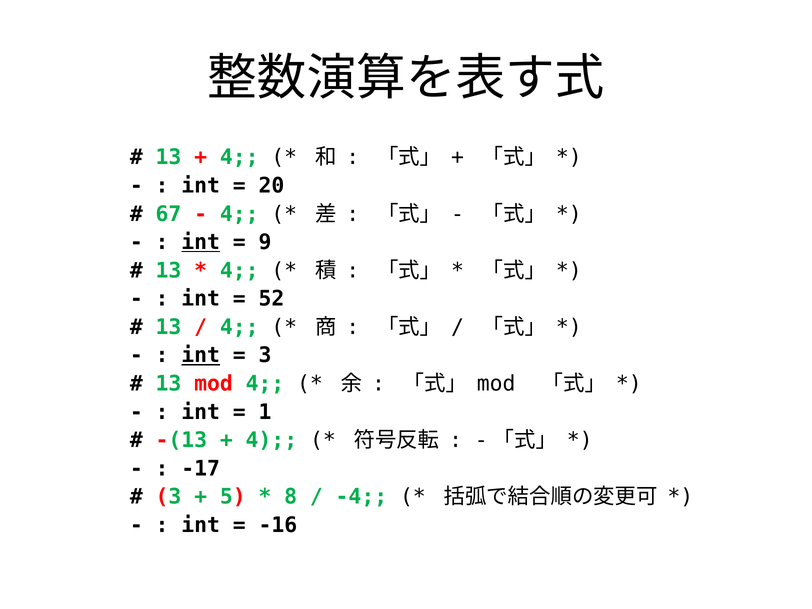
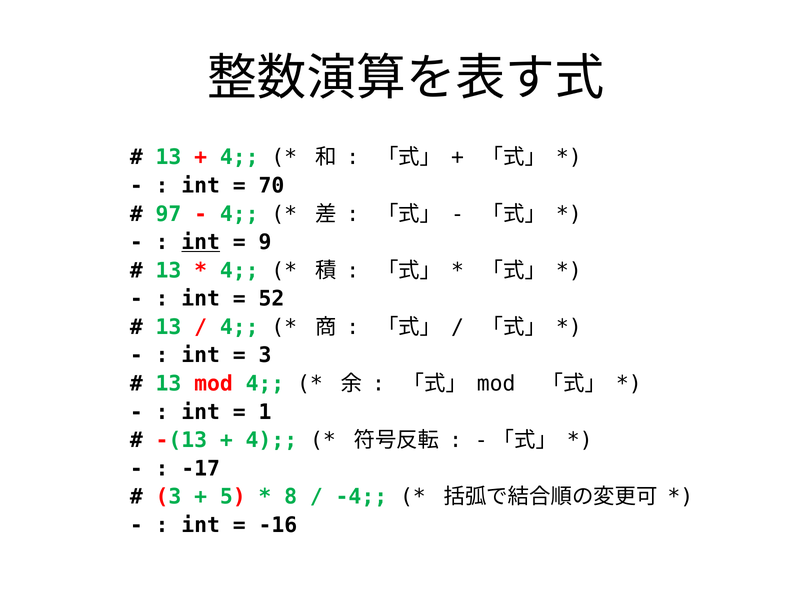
20: 20 -> 70 (271, 186)
67: 67 -> 97 (169, 214)
int underline: present -> none (201, 355)
